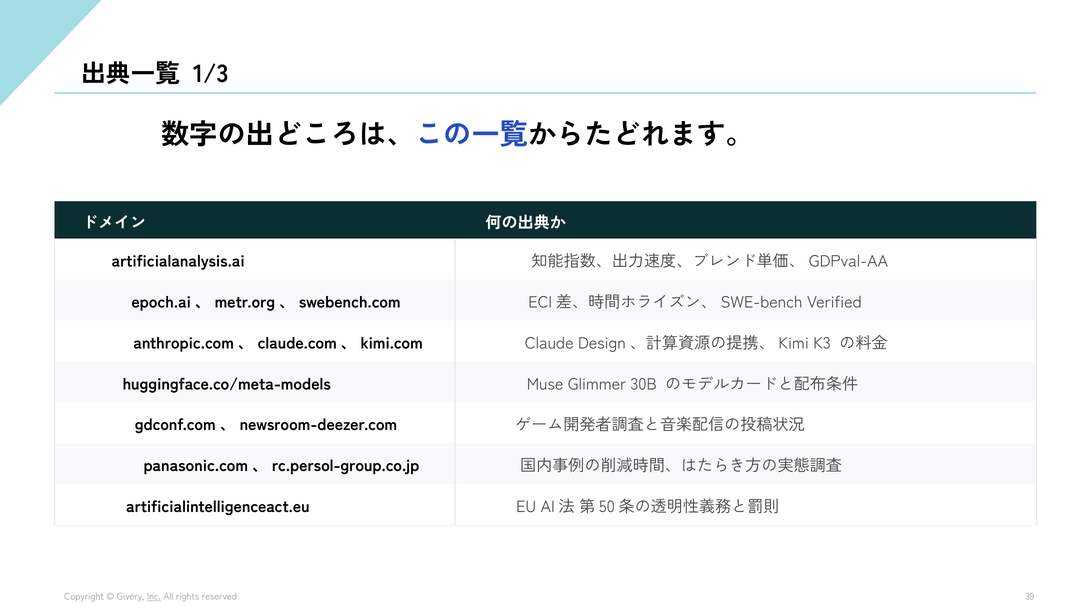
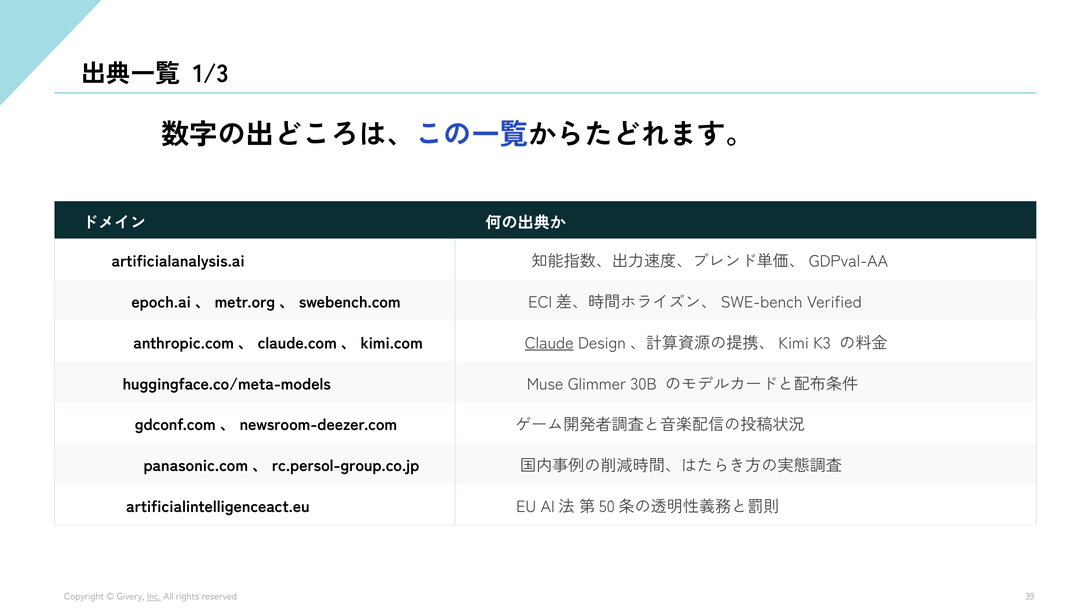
Claude underline: none -> present (549, 343)
